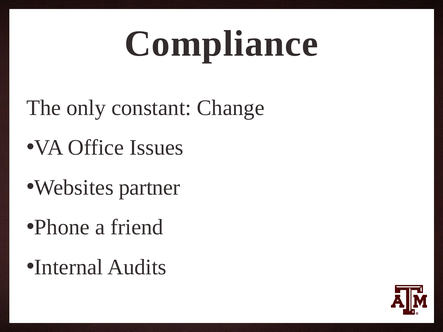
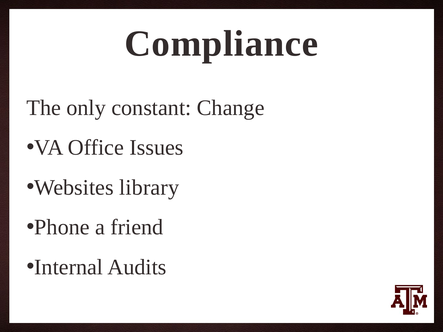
partner: partner -> library (149, 188)
